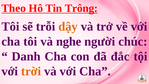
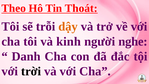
Trông: Trông -> Thoát (81, 8)
nghe: nghe -> kinh (69, 41)
chúc: chúc -> nghe (133, 41)
trời colour: orange -> black (31, 71)
